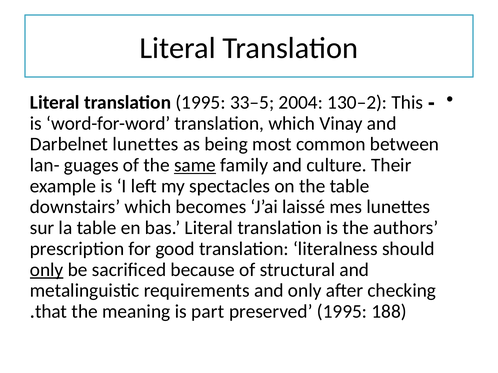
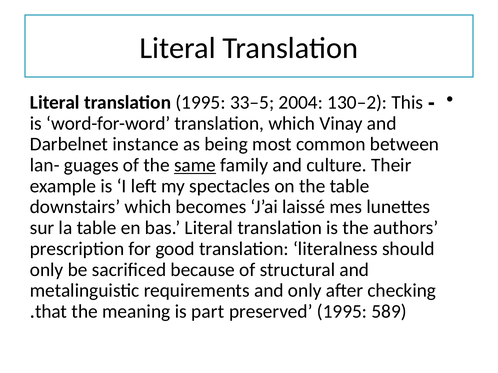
Darbelnet lunettes: lunettes -> instance (146, 144)
only underline: present -> none (47, 270)
188: 188 -> 589 (389, 312)
